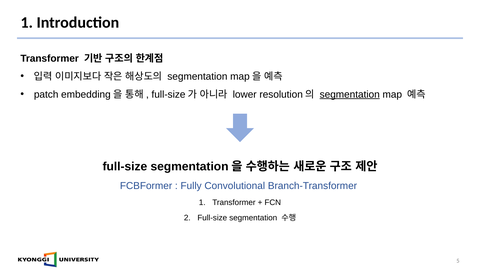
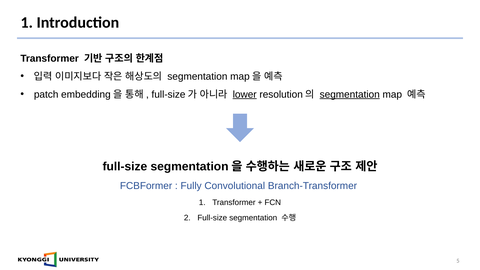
lower underline: none -> present (245, 94)
